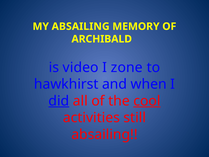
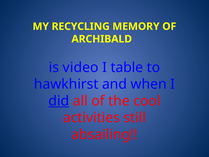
MY ABSAILING: ABSAILING -> RECYCLING (81, 26)
zone: zone -> table (127, 67)
cool underline: present -> none (147, 101)
